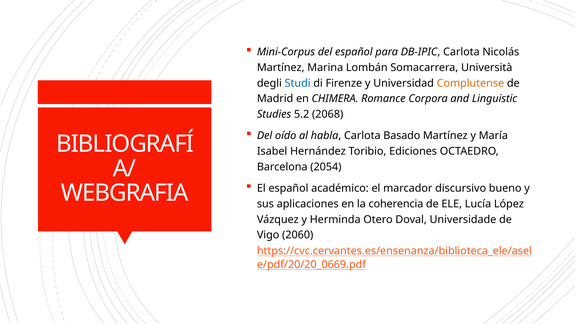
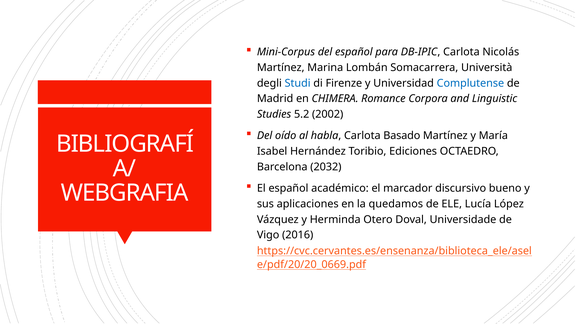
Complutense colour: orange -> blue (470, 83)
2068: 2068 -> 2002 (328, 114)
2054: 2054 -> 2032 (326, 167)
coherencia: coherencia -> quedamos (396, 204)
2060: 2060 -> 2016 (298, 235)
